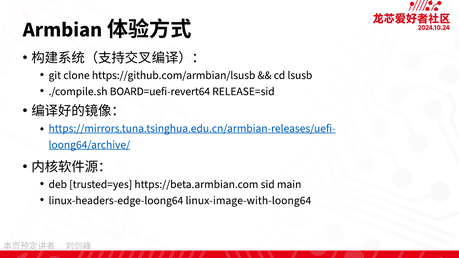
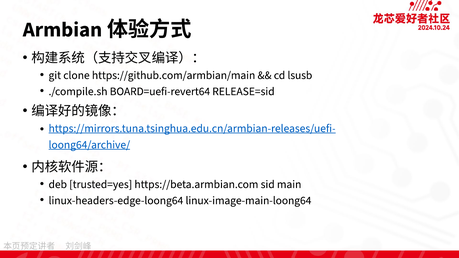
https://github.com/armbian/lsusb: https://github.com/armbian/lsusb -> https://github.com/armbian/main (174, 75)
linux-image-with-loong64: linux-image-with-loong64 -> linux-image-main-loong64 (248, 201)
